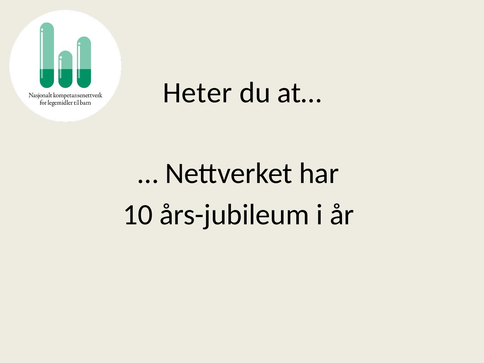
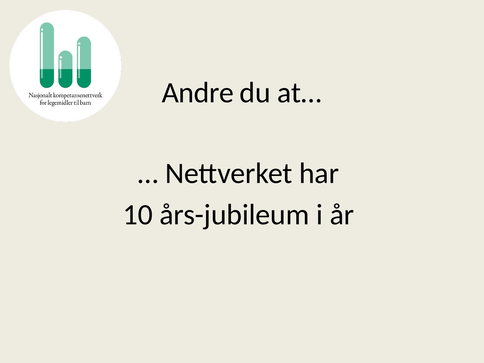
Heter: Heter -> Andre (198, 93)
